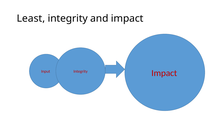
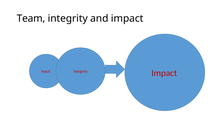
Least: Least -> Team (31, 18)
